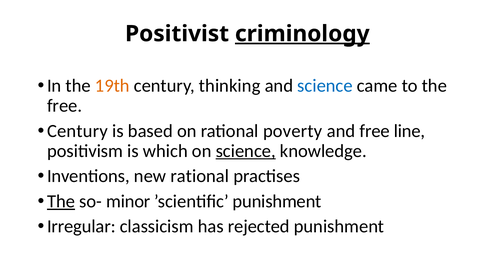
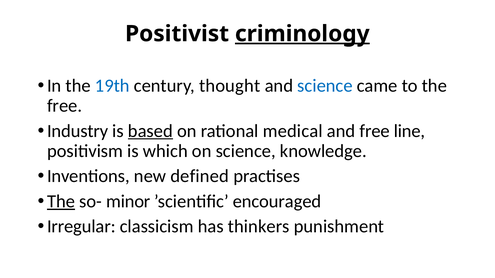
19th colour: orange -> blue (112, 86)
thinking: thinking -> thought (230, 86)
Century: Century -> Industry (78, 131)
based underline: none -> present (150, 131)
poverty: poverty -> medical (293, 131)
science underline: present -> none (246, 151)
new rational: rational -> defined (200, 176)
’scientific punishment: punishment -> encouraged (277, 202)
rejected: rejected -> thinkers (259, 227)
